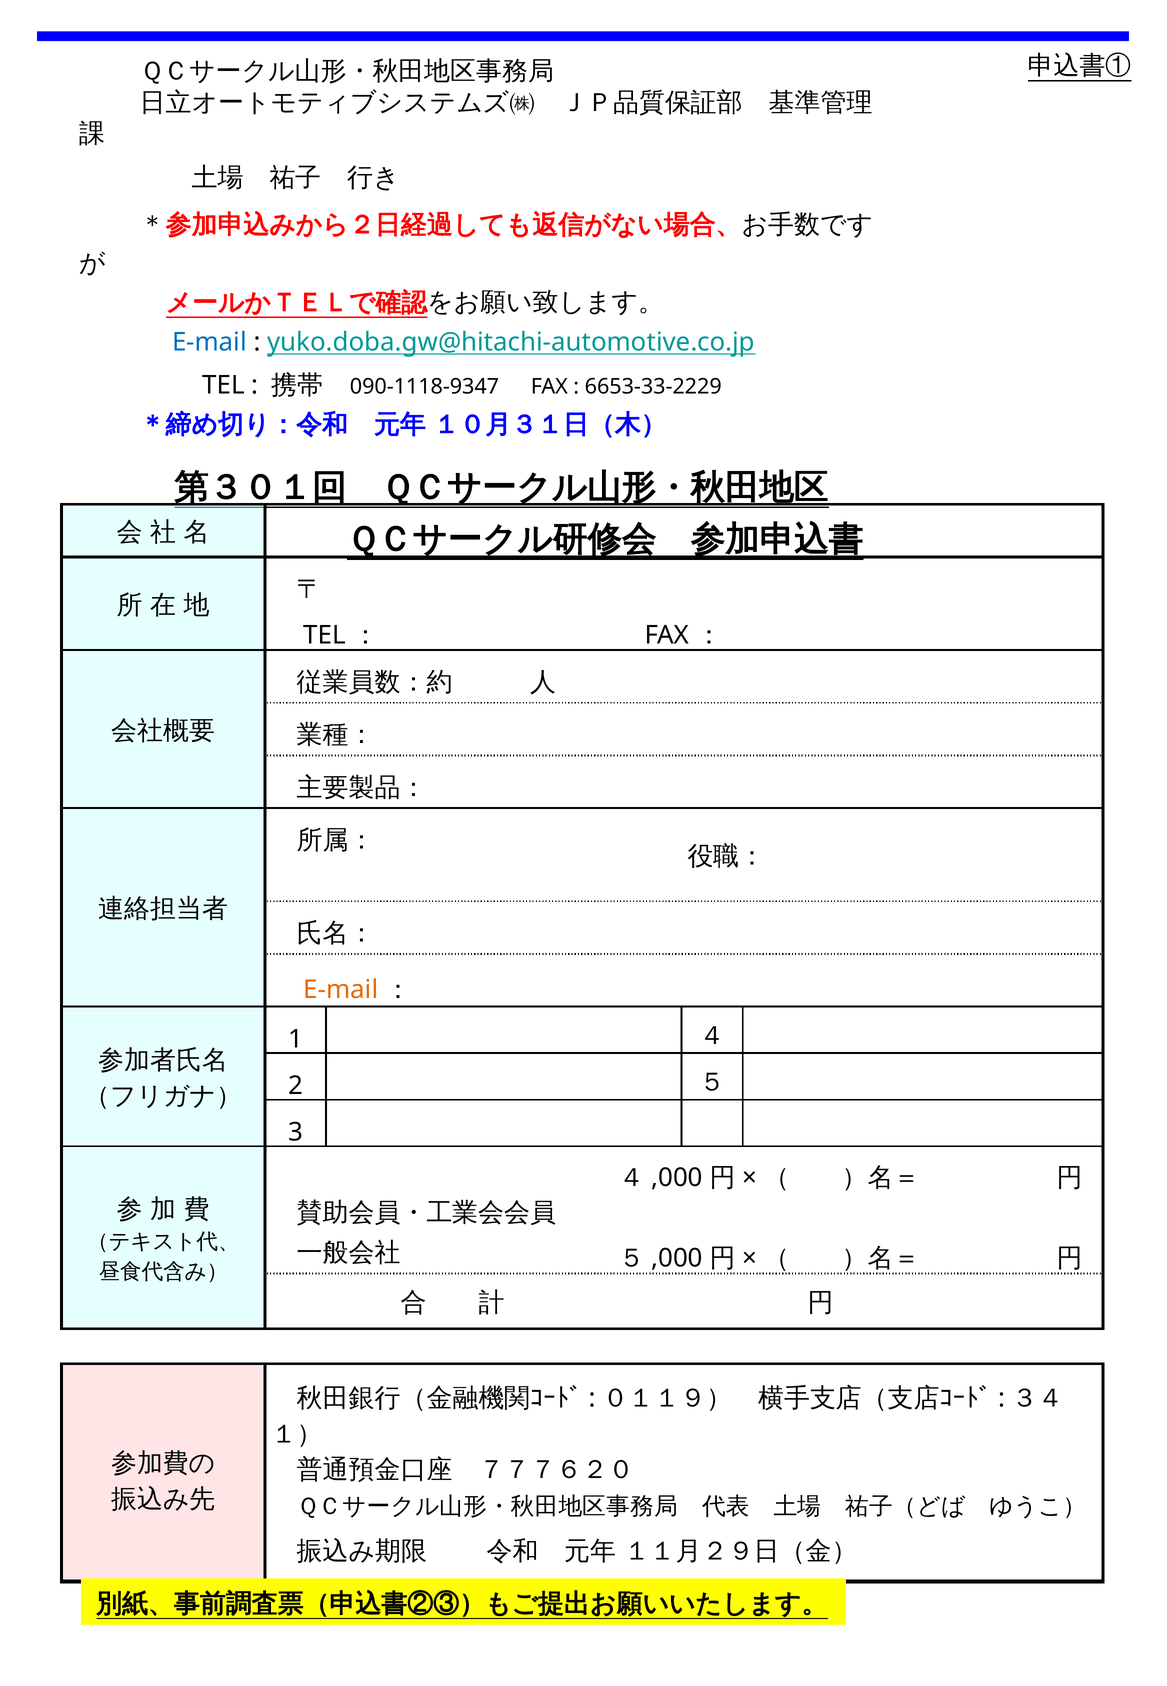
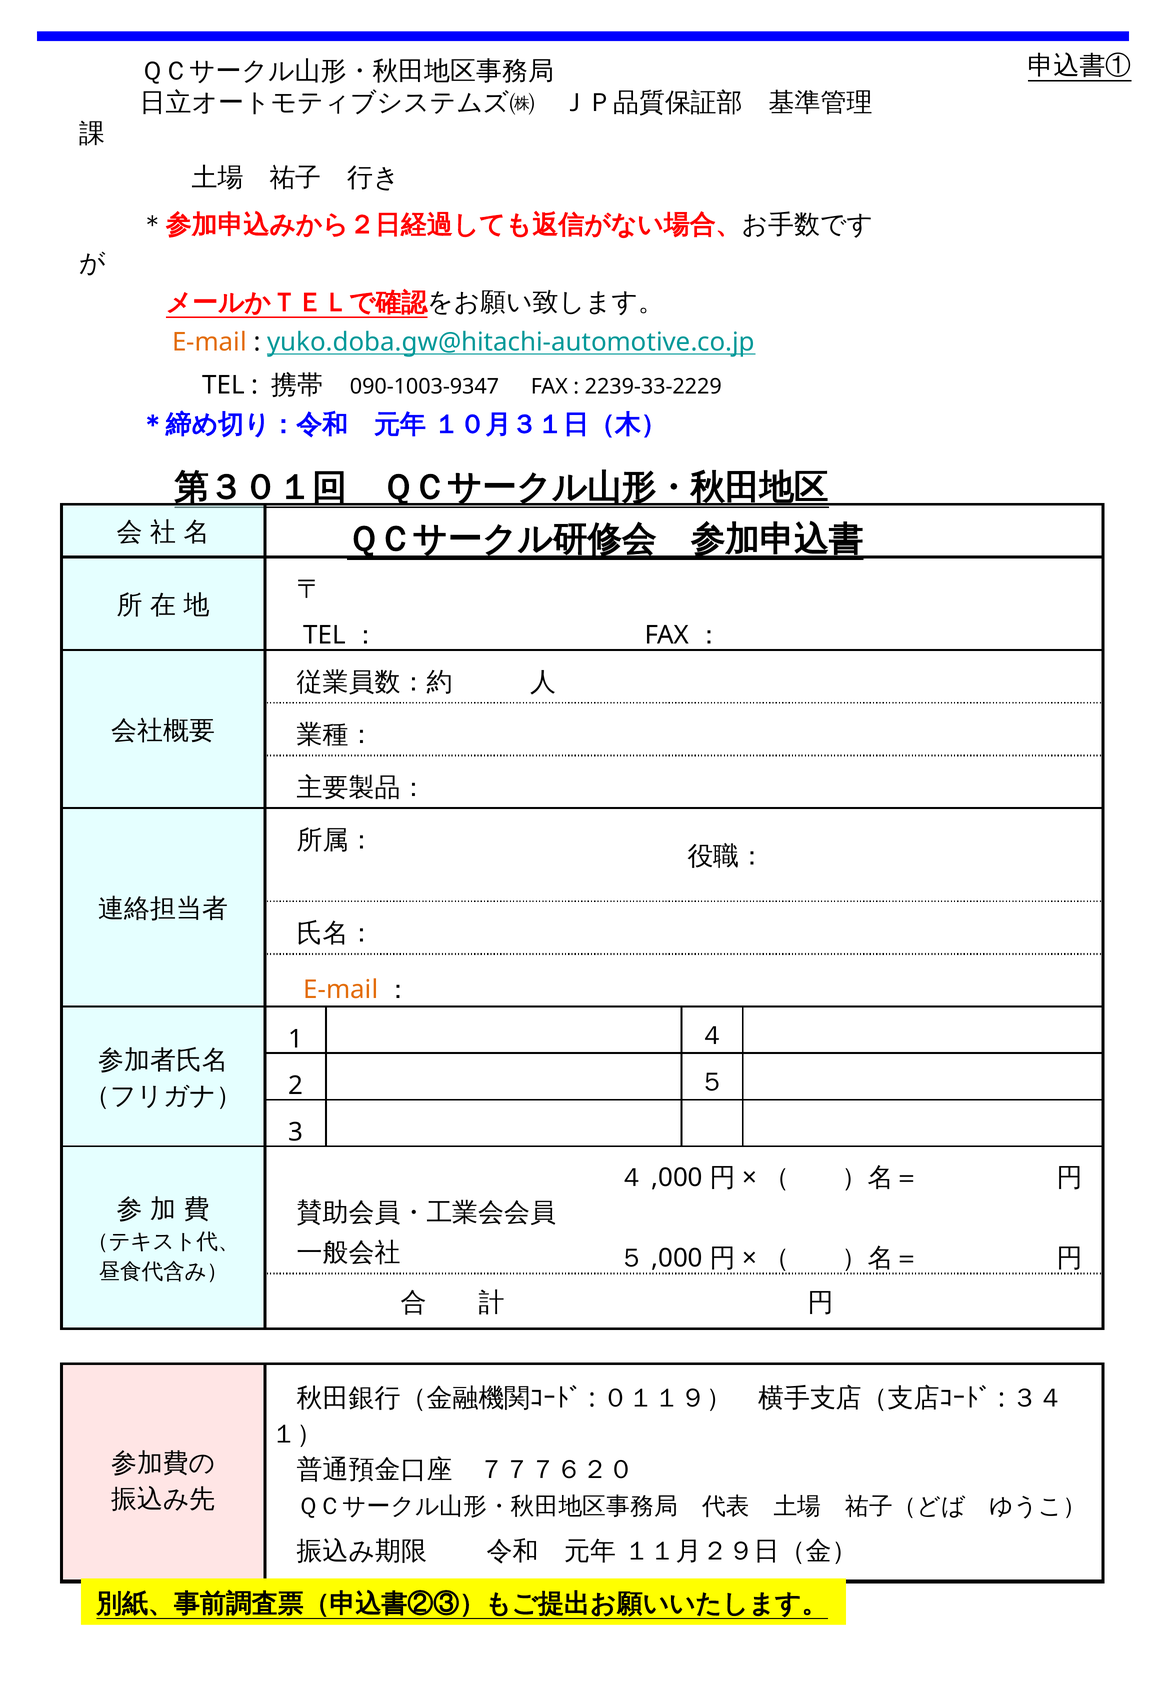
E-mail colour: blue -> orange (209, 342)
090-1118-9347: 090-1118-9347 -> 090-1003-9347 (424, 387)
6653-33-2229: 6653-33-2229 -> 2239-33-2229 (653, 387)
